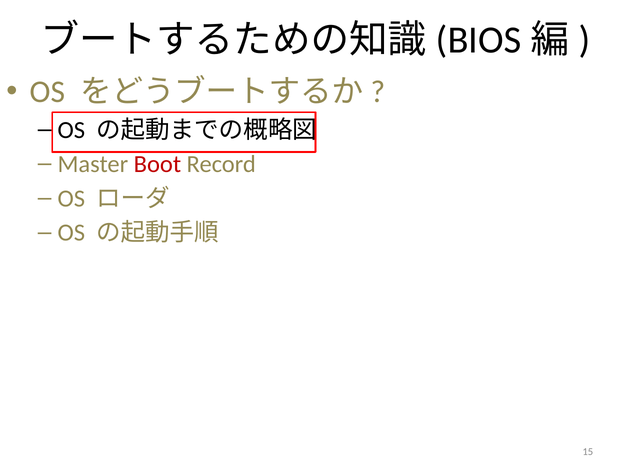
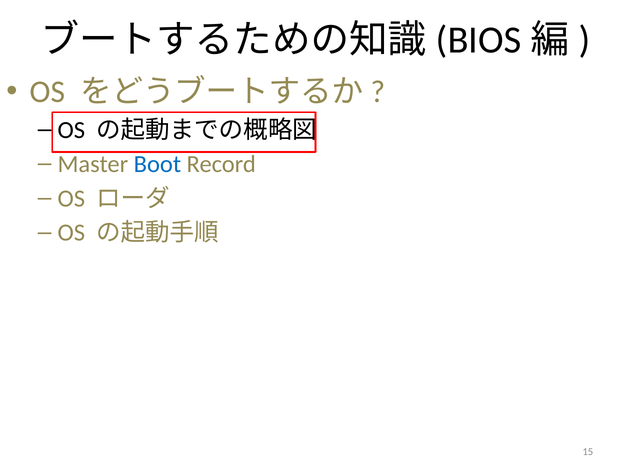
Boot colour: red -> blue (157, 164)
